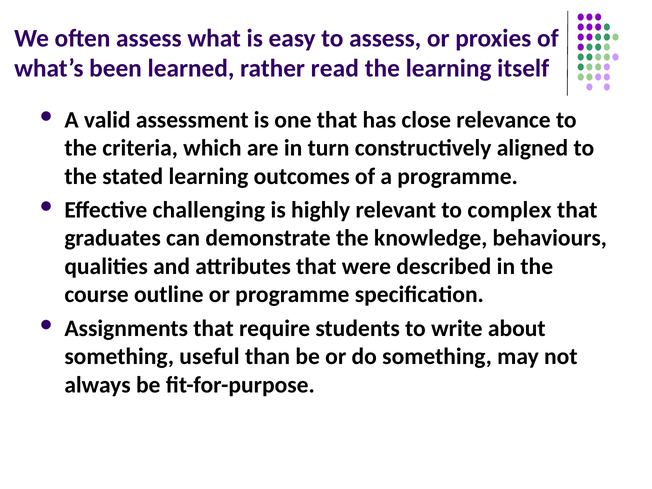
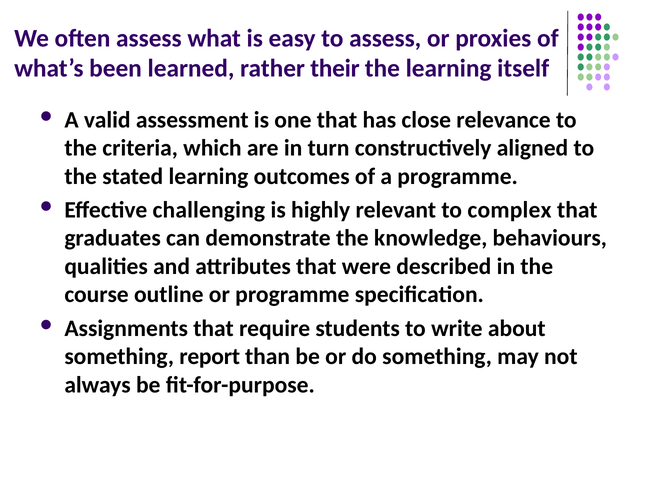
read: read -> their (335, 69)
useful: useful -> report (210, 357)
